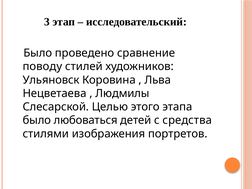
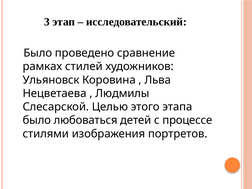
поводу: поводу -> рамках (42, 66)
средства: средства -> процессе (187, 120)
